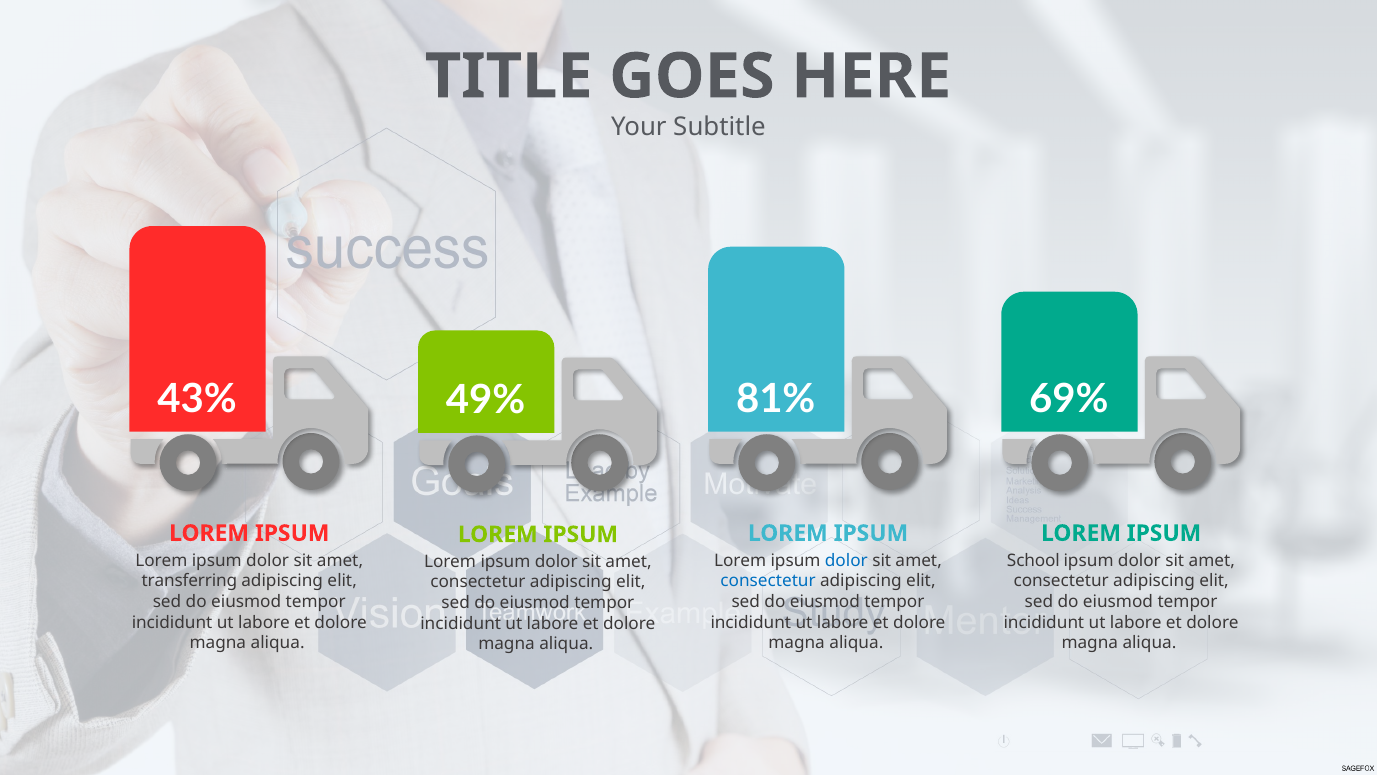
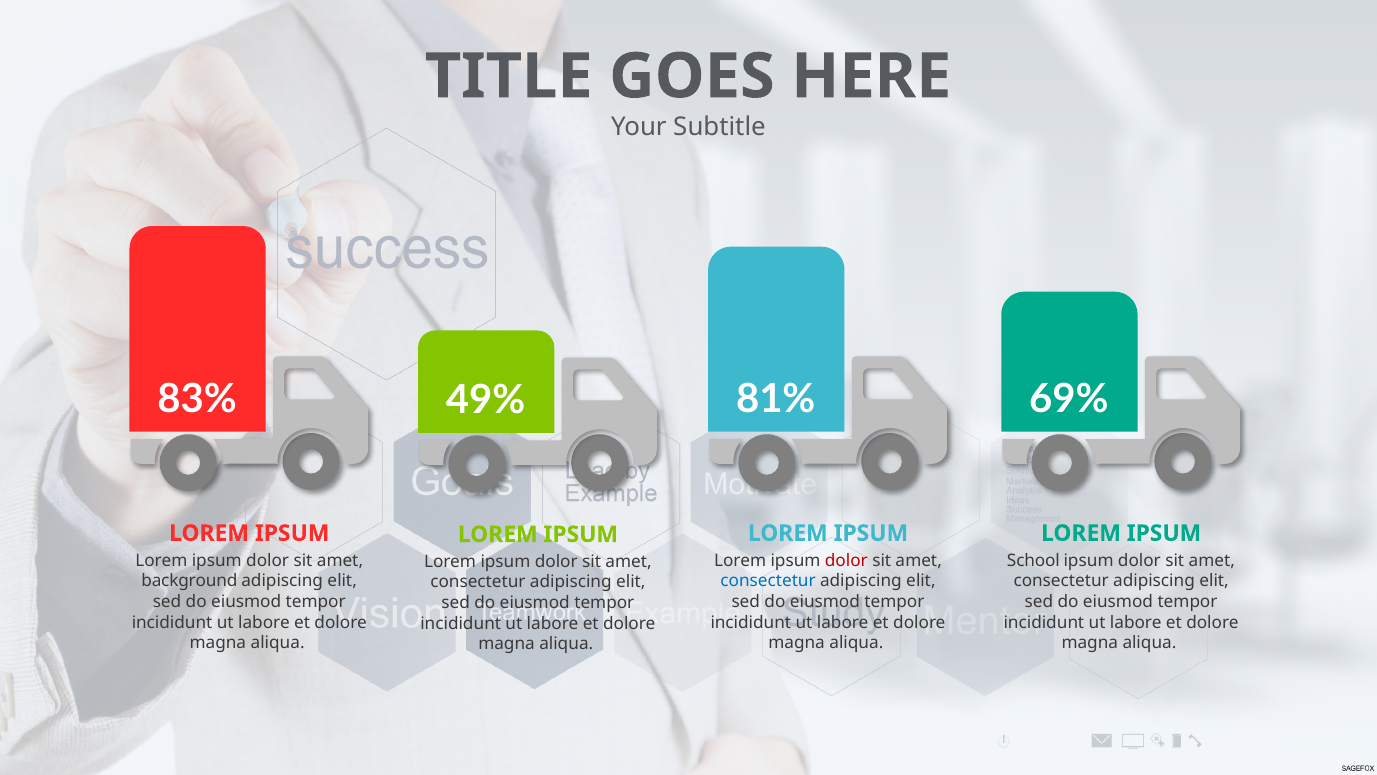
43%: 43% -> 83% (197, 399)
dolor colour: blue -> red (846, 560)
transferring: transferring -> background (189, 581)
